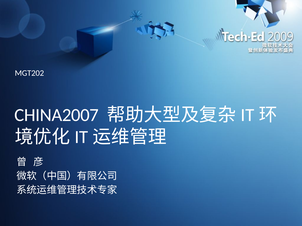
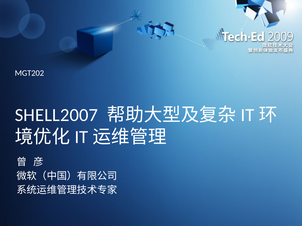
CHINA2007: CHINA2007 -> SHELL2007 (56, 115)
